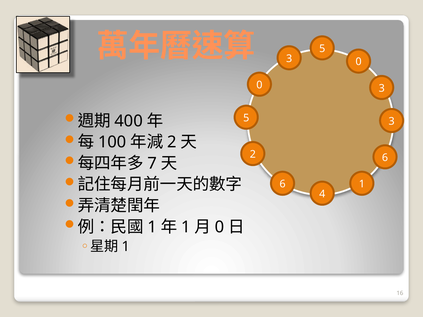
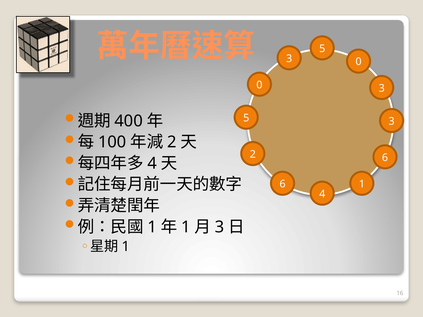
7: 7 -> 4 (152, 163)
0: 0 -> 3 (220, 227)
